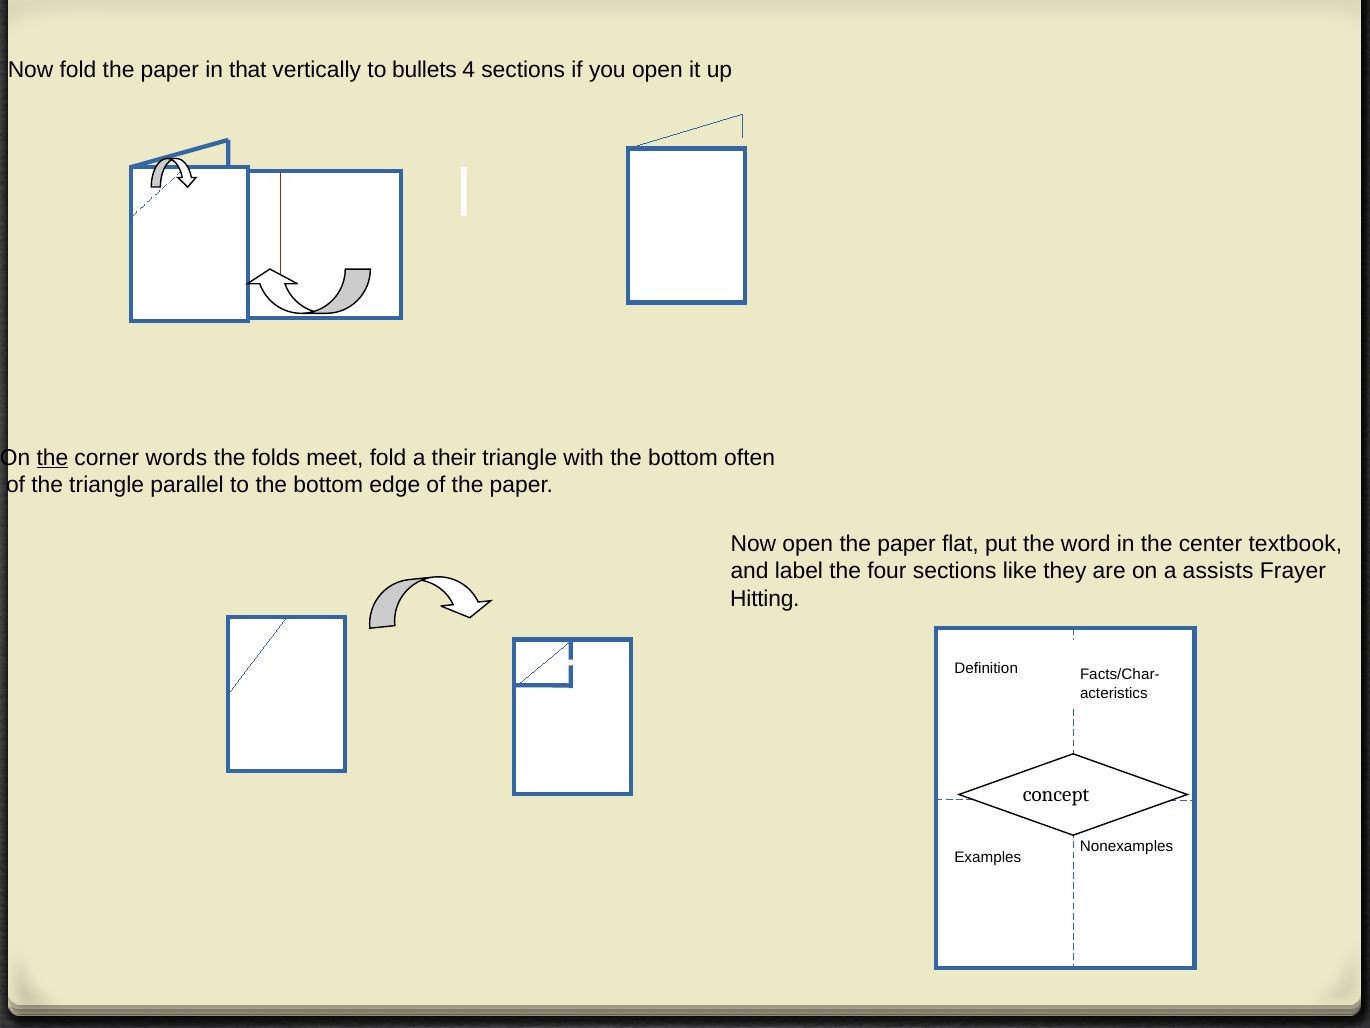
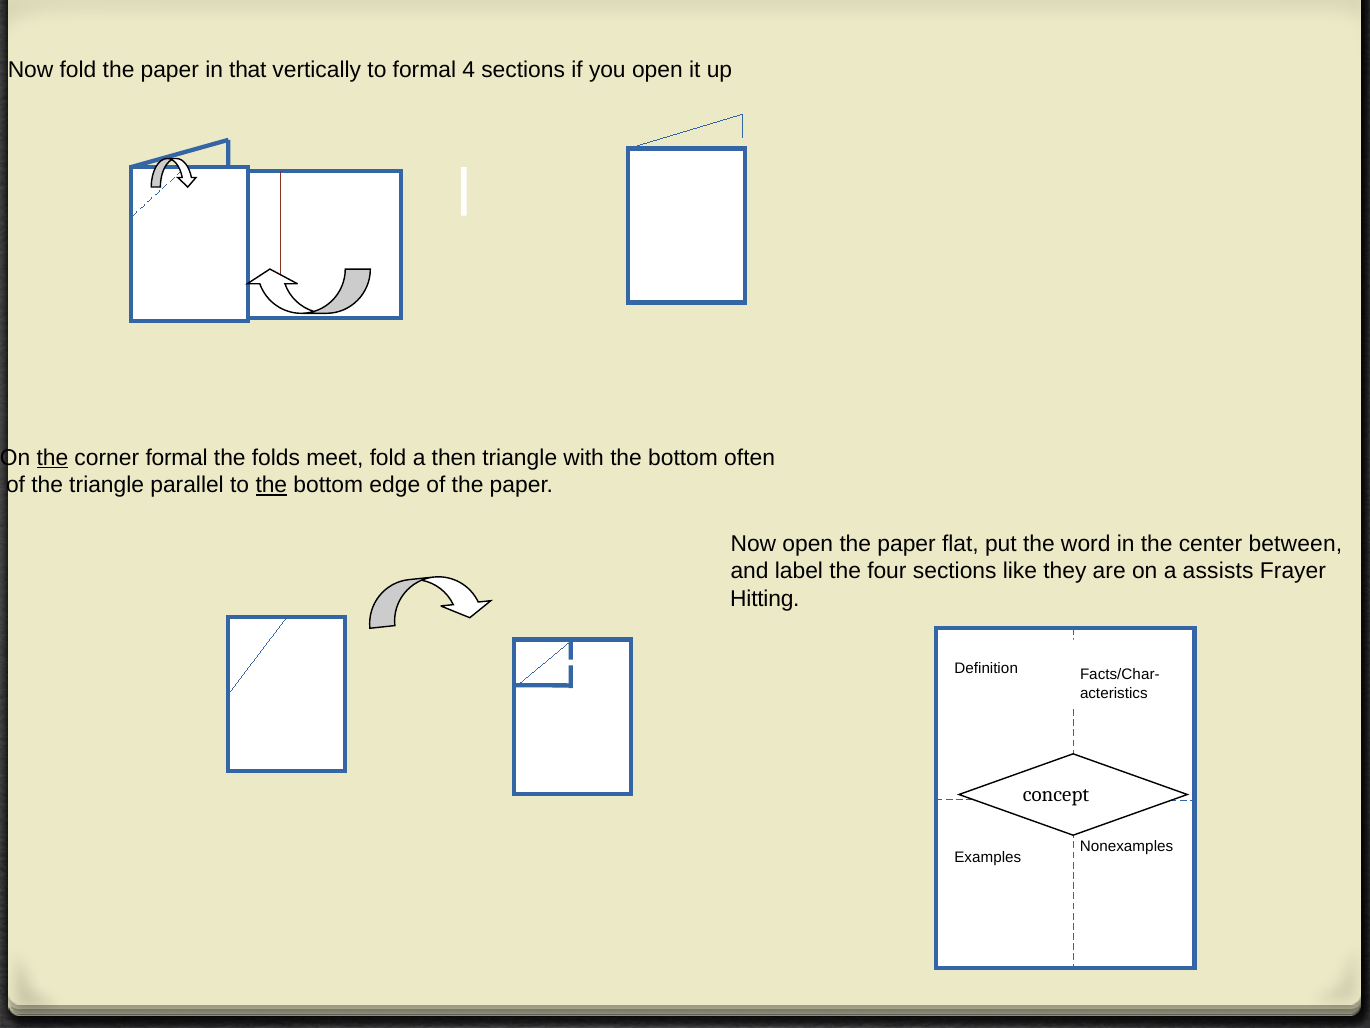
to bullets: bullets -> formal (424, 70)
corner words: words -> formal (177, 458)
their: their -> then (454, 458)
the underline: none -> present (271, 485)
textbook: textbook -> between (1295, 544)
